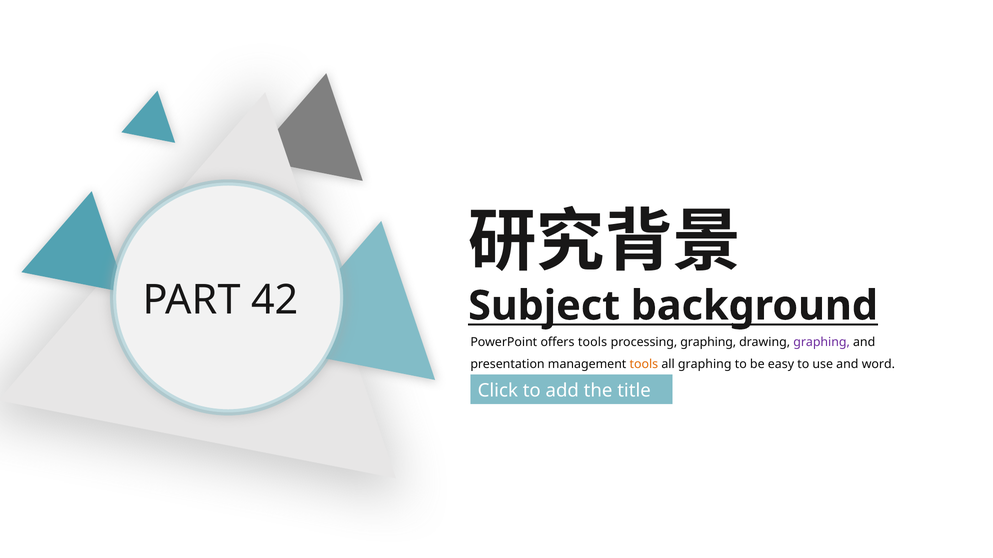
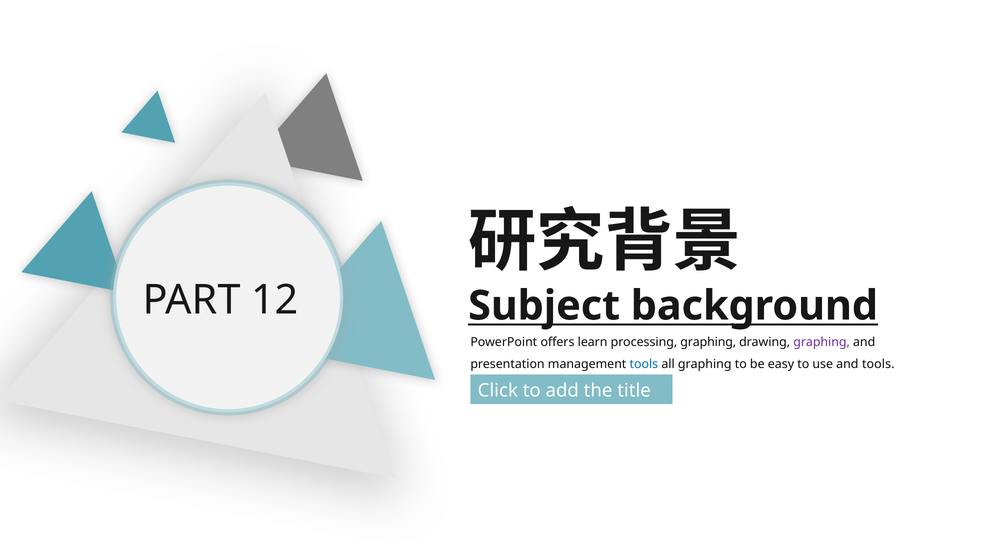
42: 42 -> 12 (275, 300)
offers tools: tools -> learn (593, 342)
tools colour: orange -> blue (644, 365)
and word: word -> tools (878, 365)
